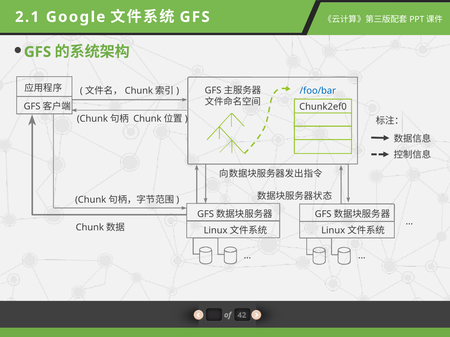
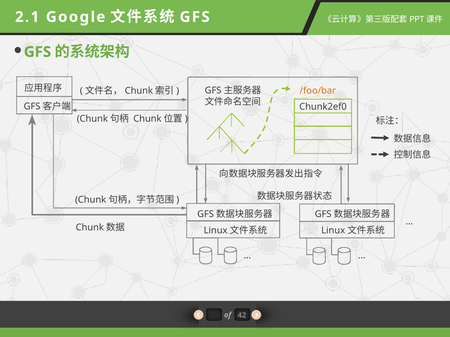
/foo/bar colour: blue -> orange (318, 91)
